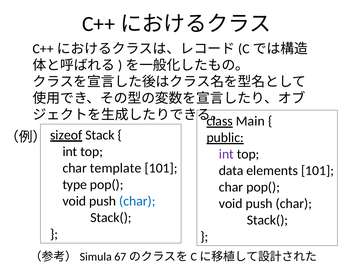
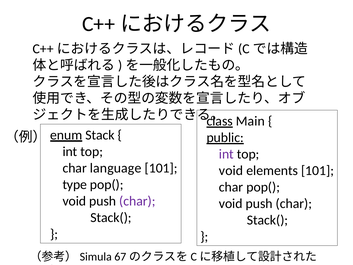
sizeof: sizeof -> enum (66, 135)
template: template -> language (116, 168)
data: data -> void (231, 171)
char colour: blue -> purple (137, 201)
